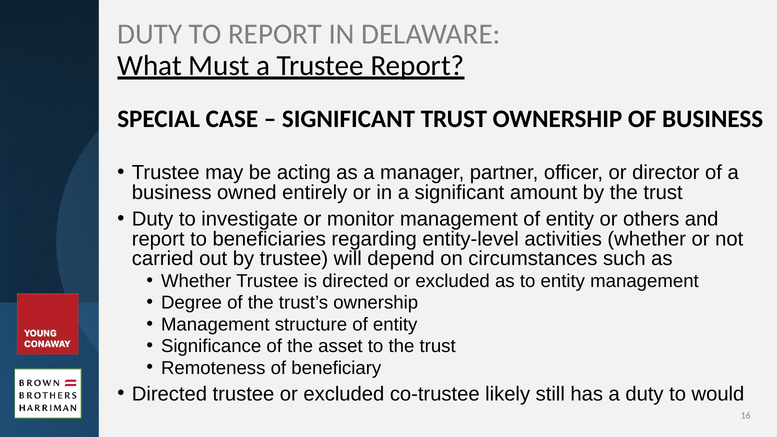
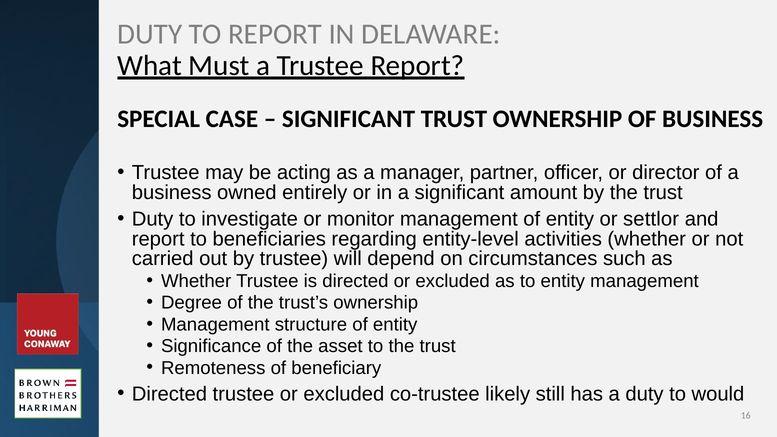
others: others -> settlor (651, 219)
